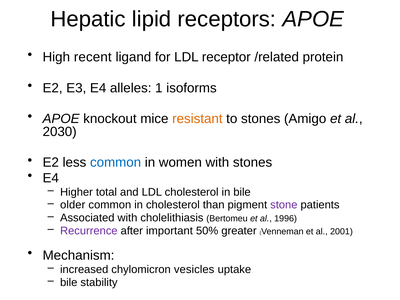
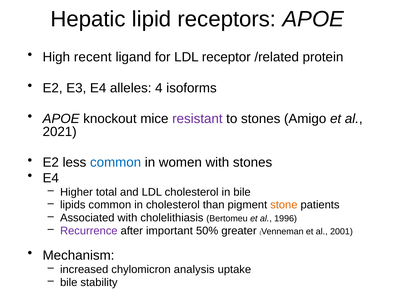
1: 1 -> 4 (159, 88)
resistant colour: orange -> purple (197, 119)
2030: 2030 -> 2021 (60, 132)
older: older -> lipids (73, 205)
stone colour: purple -> orange (284, 205)
vesicles: vesicles -> analysis (194, 269)
